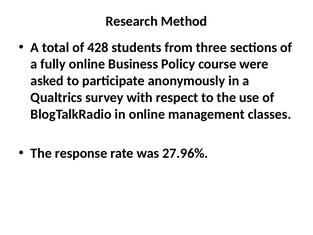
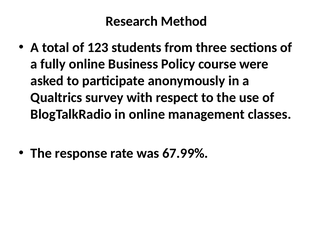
428: 428 -> 123 (98, 47)
27.96%: 27.96% -> 67.99% (185, 153)
